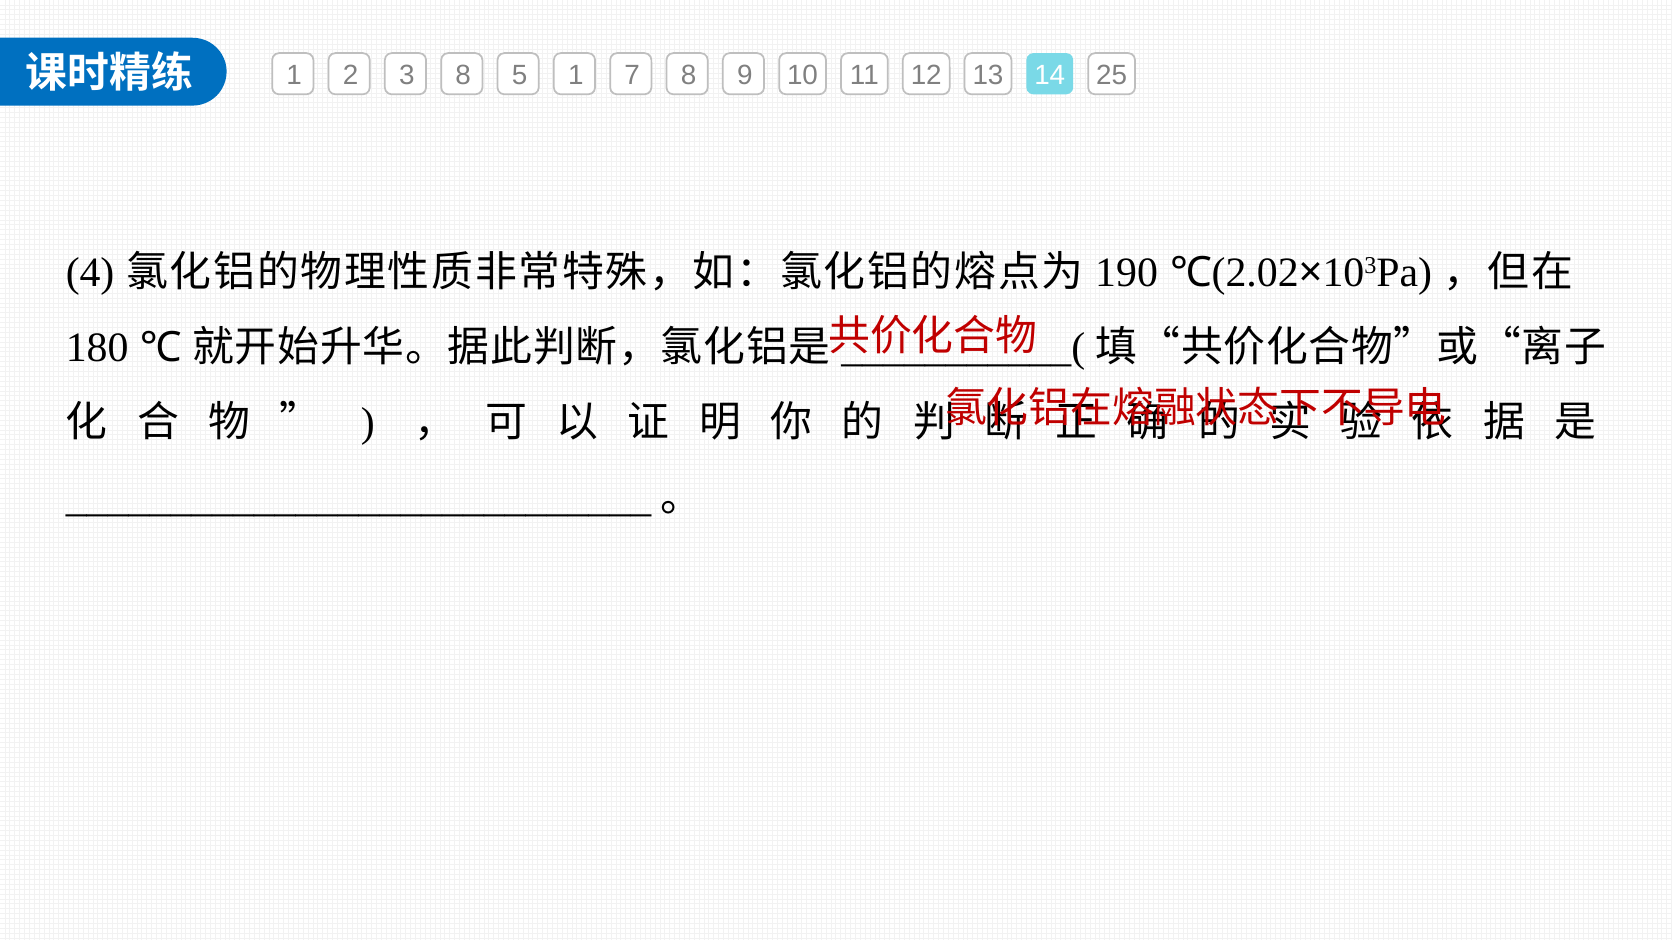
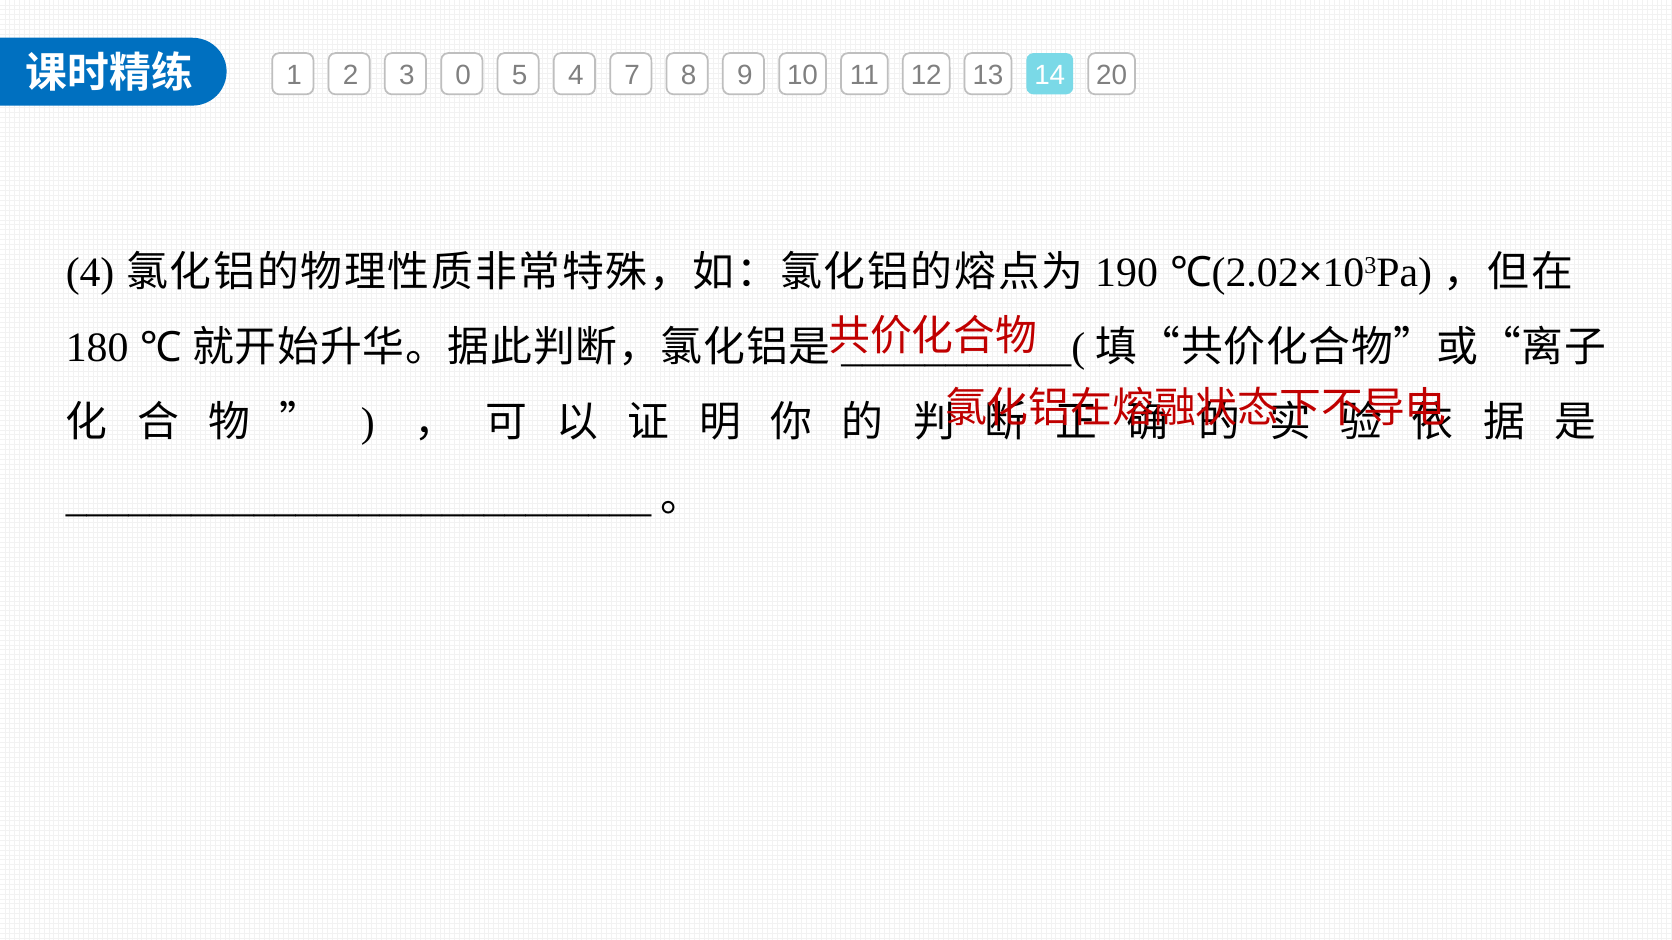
3 8: 8 -> 0 (463, 76)
5 1: 1 -> 4 (576, 76)
25: 25 -> 20 (1112, 76)
